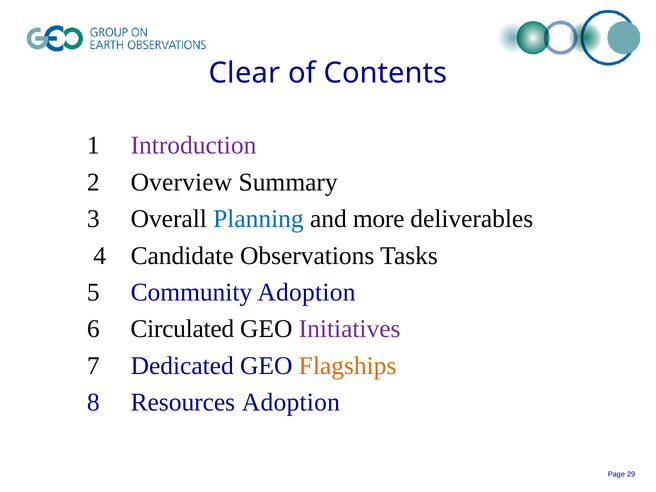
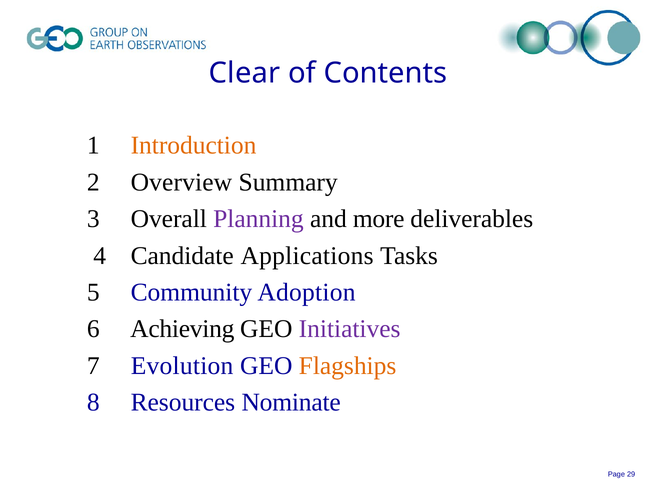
Introduction colour: purple -> orange (194, 146)
Planning colour: blue -> purple (258, 219)
Observations: Observations -> Applications (307, 256)
Circulated: Circulated -> Achieving (182, 329)
Dedicated: Dedicated -> Evolution (182, 366)
Resources Adoption: Adoption -> Nominate (291, 402)
